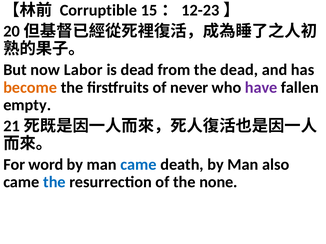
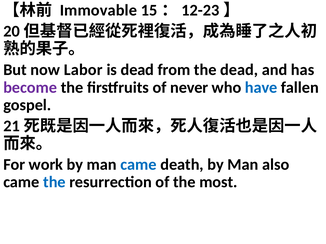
Corruptible: Corruptible -> Immovable (98, 10)
become colour: orange -> purple (30, 88)
have colour: purple -> blue (261, 88)
empty: empty -> gospel (27, 105)
word: word -> work (46, 165)
none: none -> most (218, 182)
